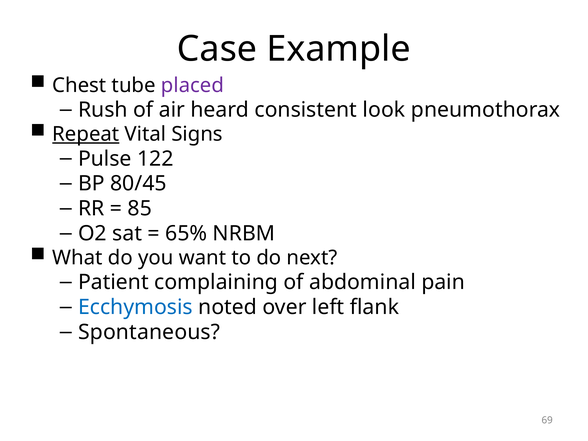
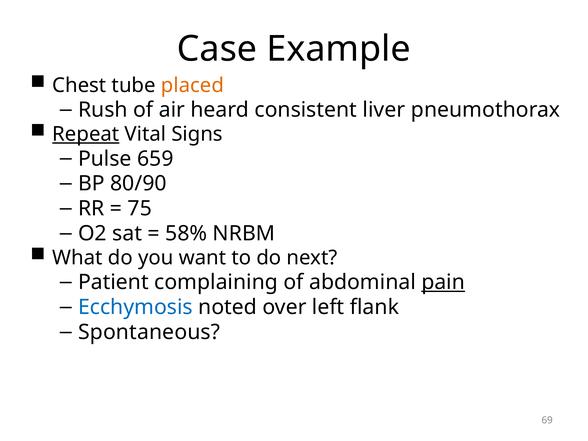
placed colour: purple -> orange (192, 85)
look: look -> liver (384, 110)
122: 122 -> 659 (155, 159)
80/45: 80/45 -> 80/90 (138, 184)
85: 85 -> 75 (140, 209)
65%: 65% -> 58% (186, 234)
pain underline: none -> present (443, 282)
